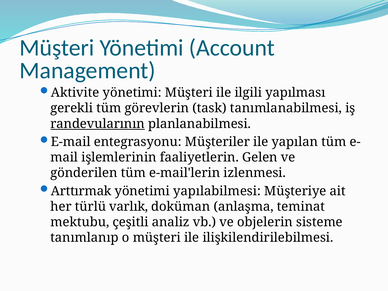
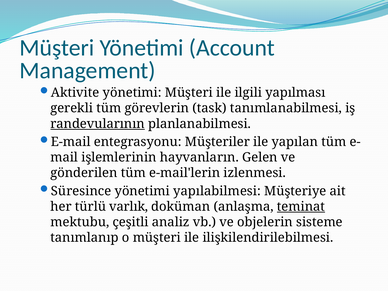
faaliyetlerin: faaliyetlerin -> hayvanların (199, 157)
Arttırmak: Arttırmak -> Süresince (81, 191)
teminat underline: none -> present (301, 207)
